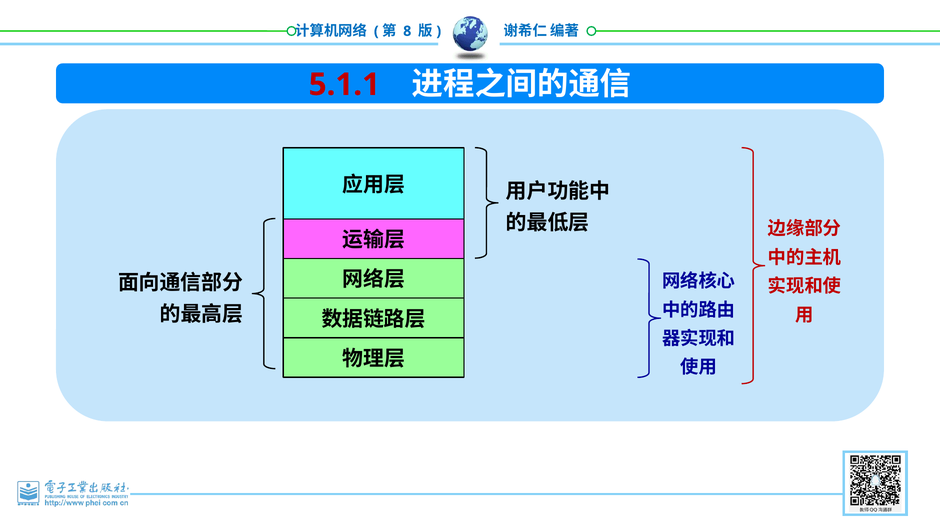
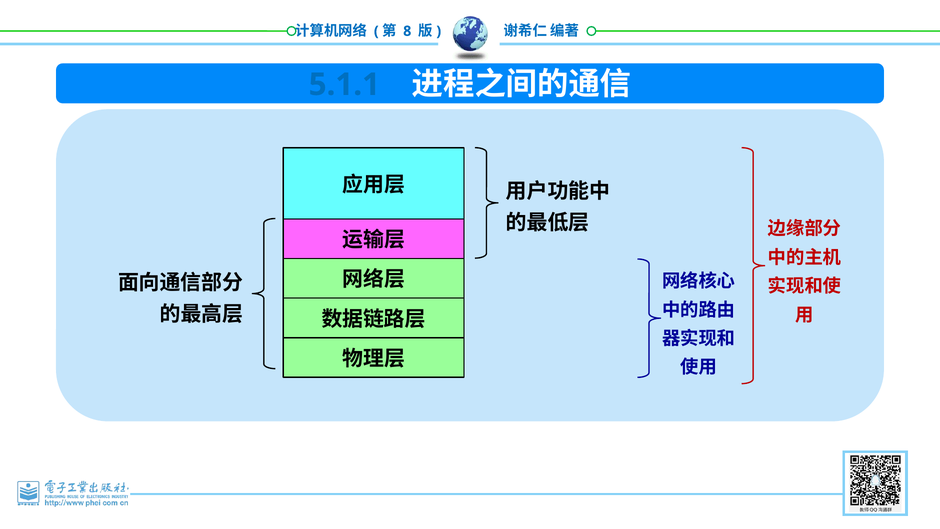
5.1.1 colour: red -> blue (344, 85)
